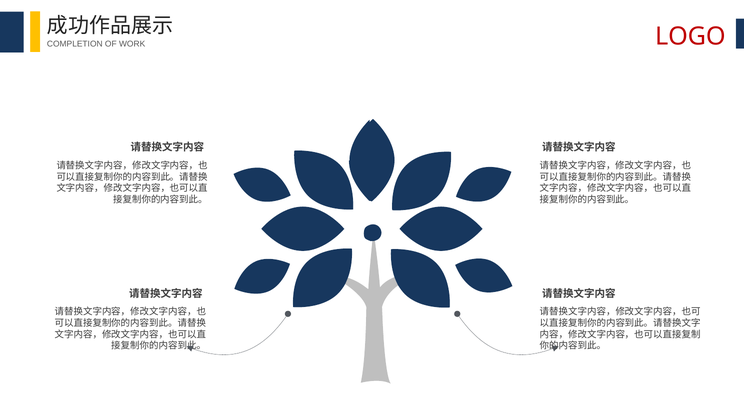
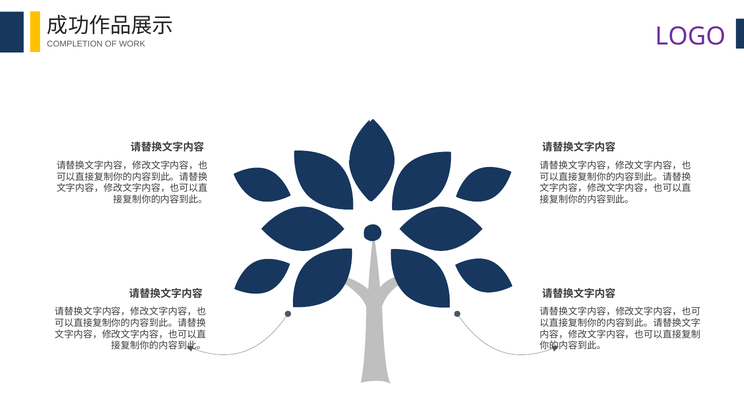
LOGO colour: red -> purple (690, 37)
